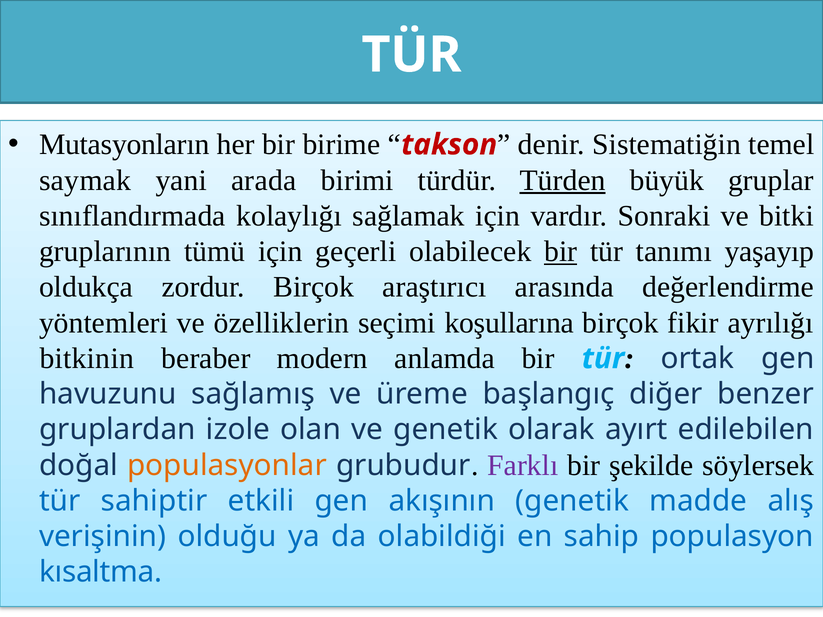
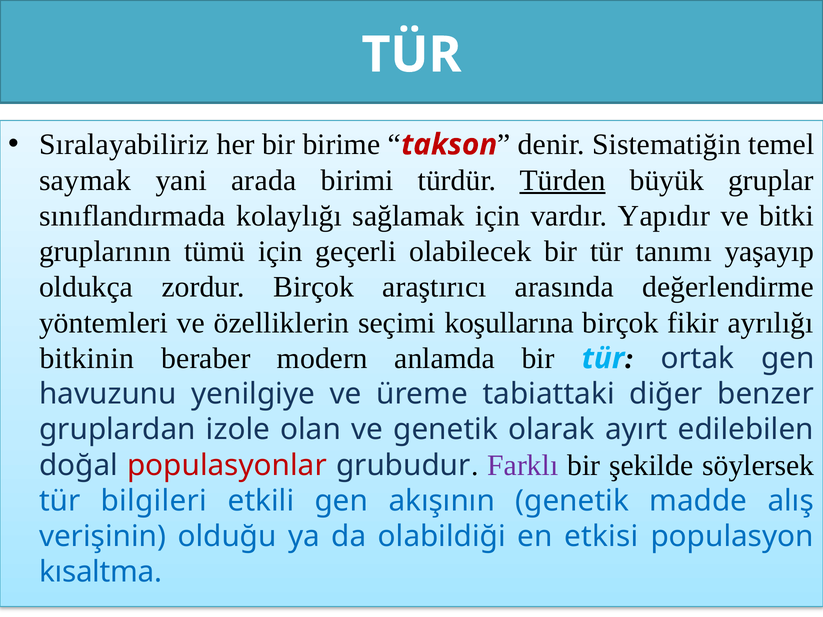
Mutasyonların: Mutasyonların -> Sıralayabiliriz (124, 145)
Sonraki: Sonraki -> Yapıdır (664, 216)
bir underline: present -> none (561, 252)
sağlamış: sağlamış -> yenilgiye (253, 394)
başlangıç: başlangıç -> tabiattaki (549, 394)
populasyonlar colour: orange -> red (227, 465)
sahiptir: sahiptir -> bilgileri (154, 501)
sahip: sahip -> etkisi (601, 537)
